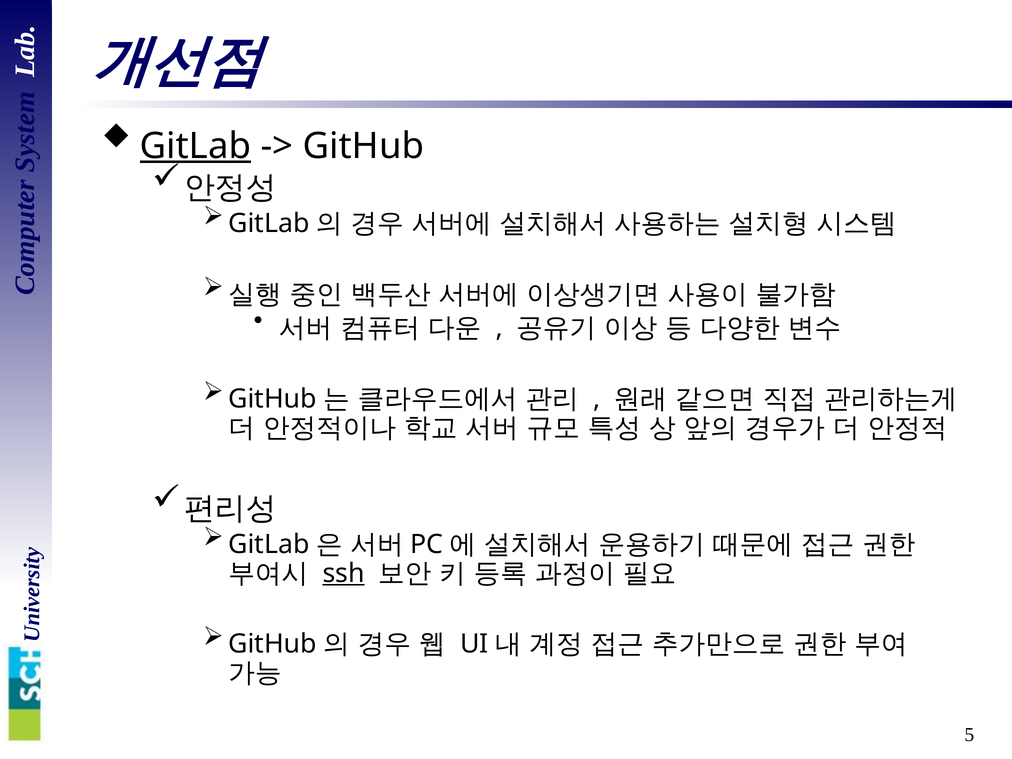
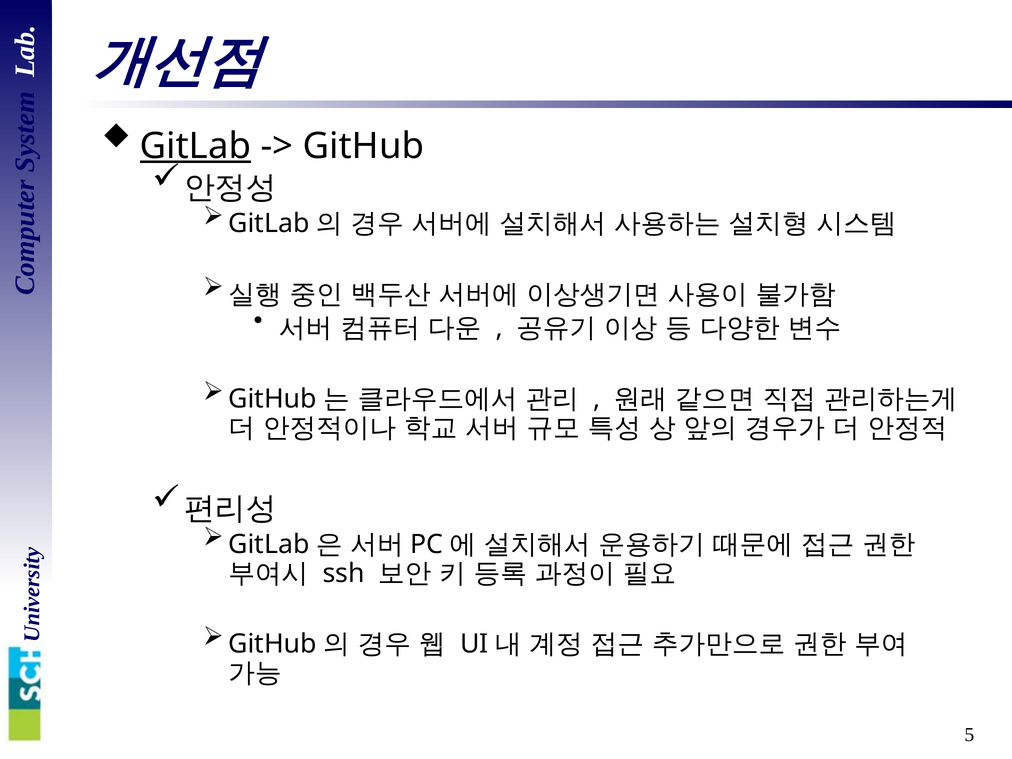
ssh underline: present -> none (344, 573)
